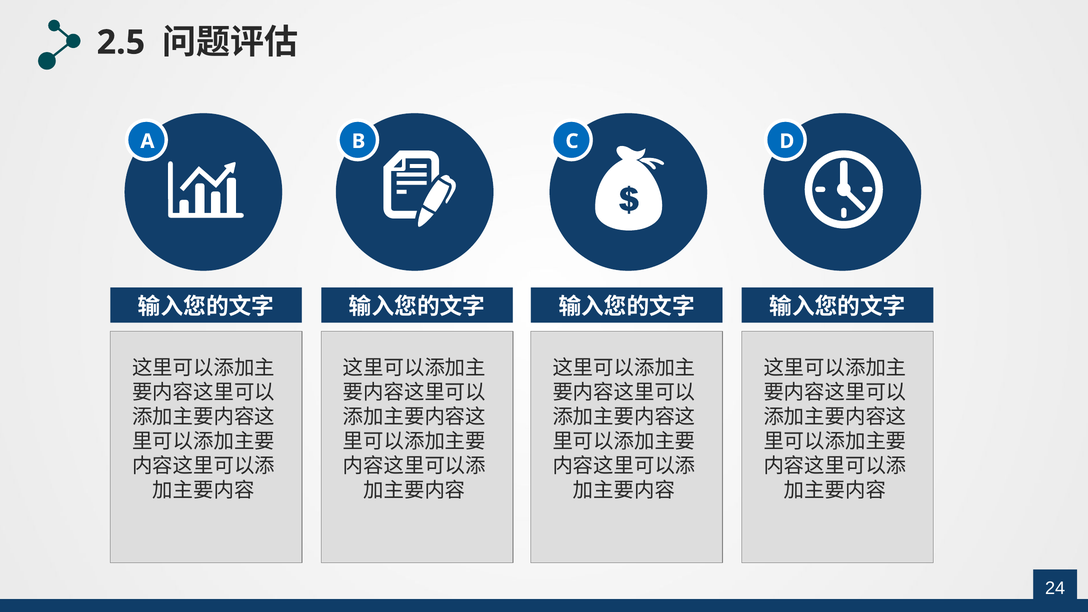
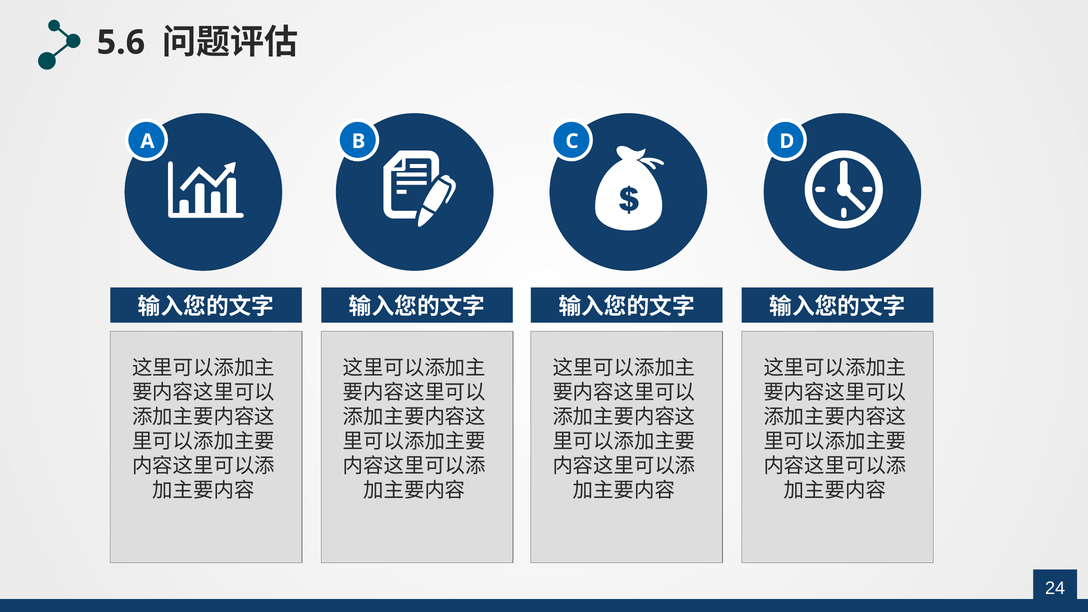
2.5: 2.5 -> 5.6 (121, 42)
